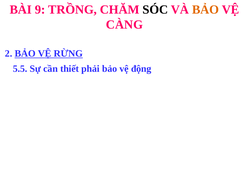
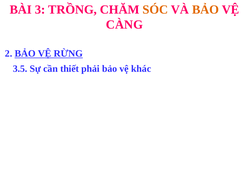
9: 9 -> 3 (40, 10)
SÓC colour: black -> orange (155, 10)
5.5: 5.5 -> 3.5 (20, 69)
động: động -> khác (141, 69)
